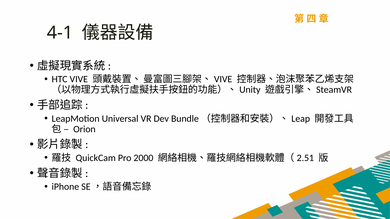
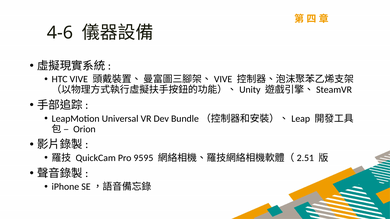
4-1: 4-1 -> 4-6 (60, 33)
2000: 2000 -> 9595 (143, 158)
